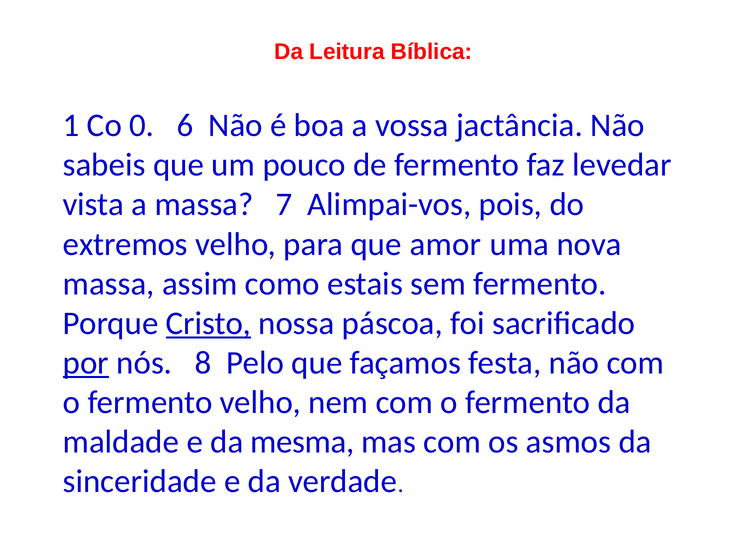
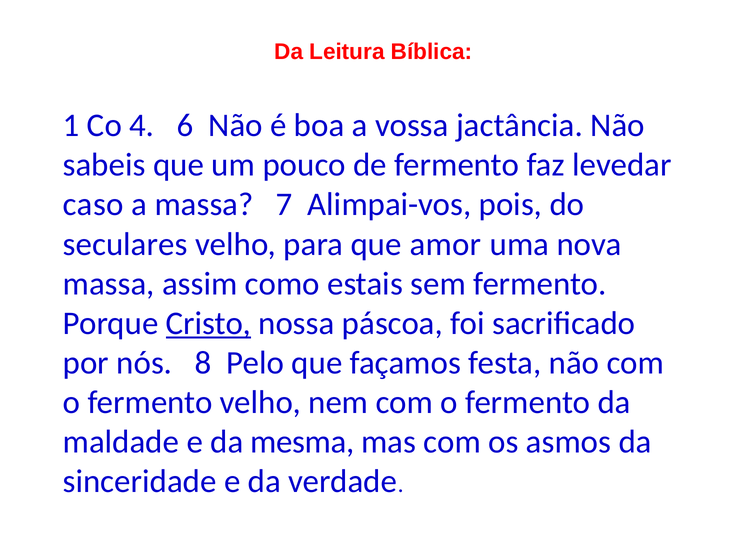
0: 0 -> 4 (142, 125)
vista: vista -> caso (93, 204)
extremos: extremos -> seculares (125, 244)
por underline: present -> none (86, 363)
